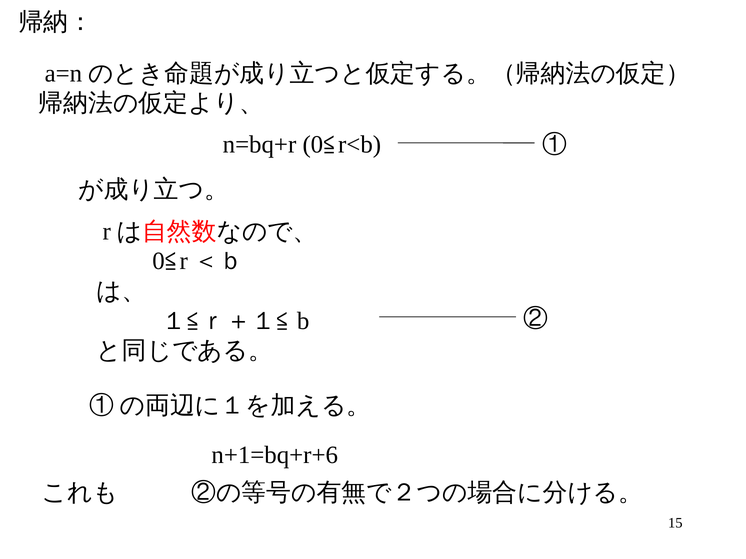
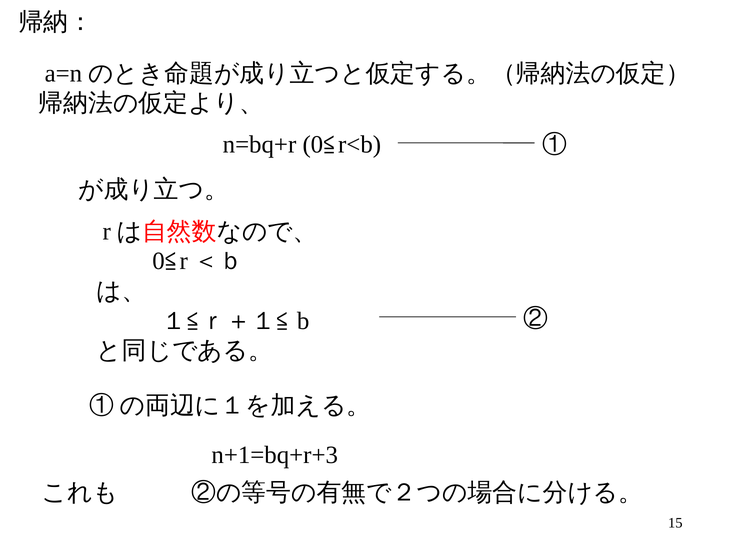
n+1=bq+r+6: n+1=bq+r+6 -> n+1=bq+r+3 (275, 455)
